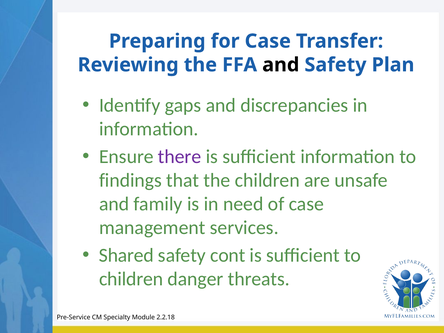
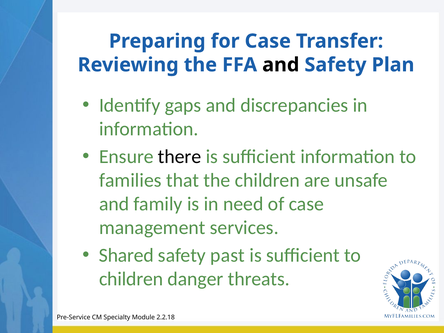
there colour: purple -> black (180, 157)
findings: findings -> families (130, 180)
cont: cont -> past (228, 255)
